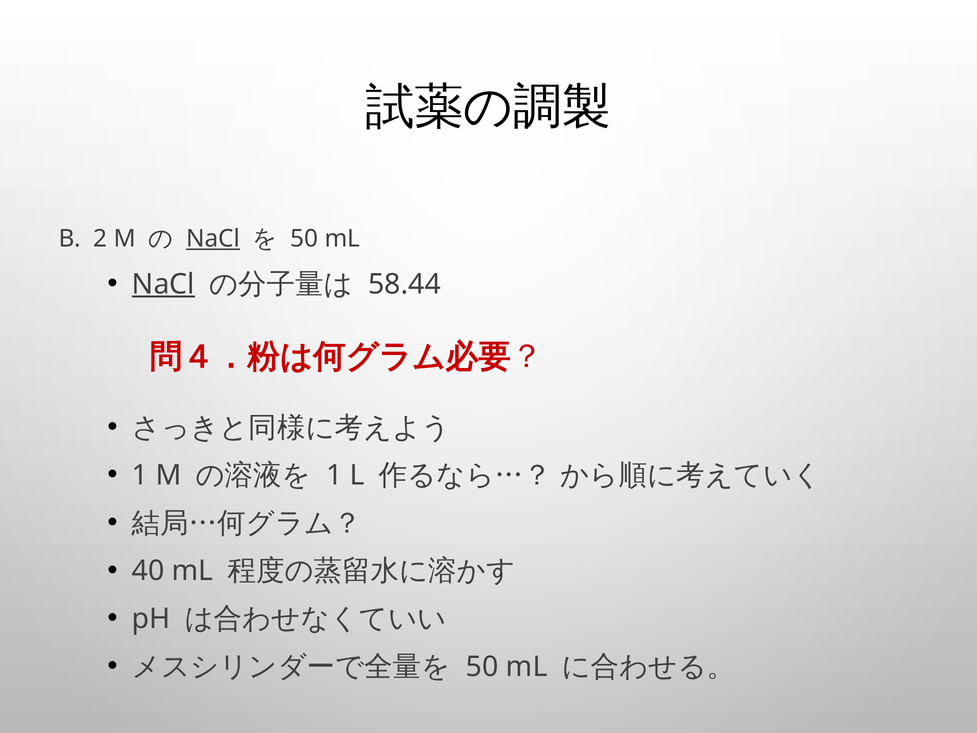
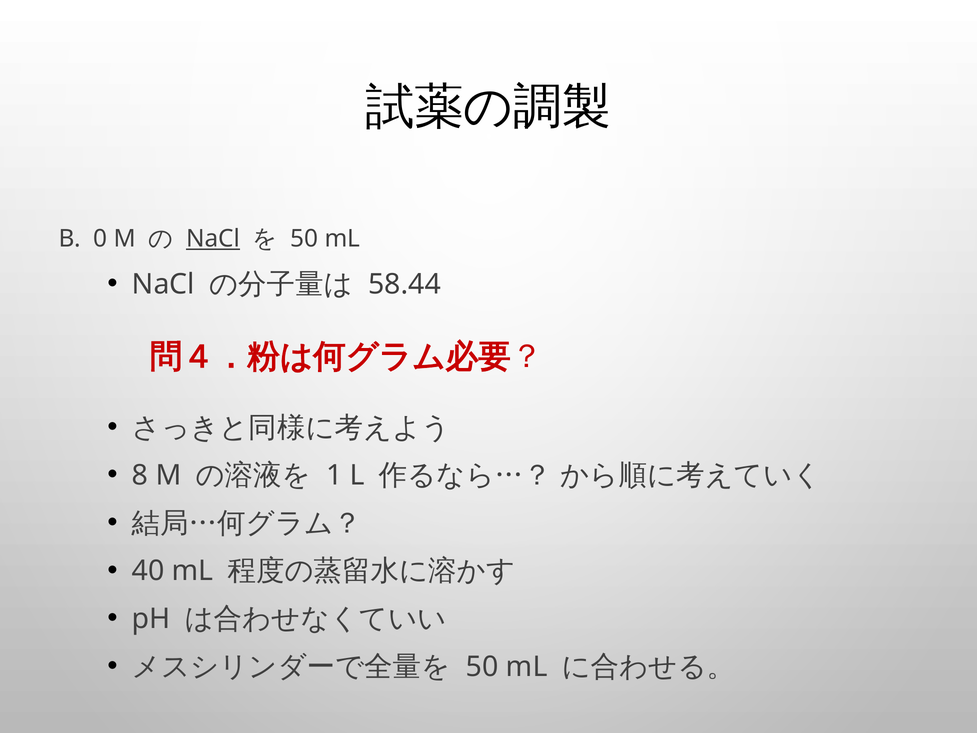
2: 2 -> 0 (100, 239)
NaCl underline: present -> none (163, 284)
1: 1 -> 8 (140, 475)
